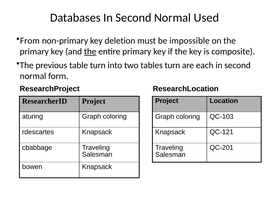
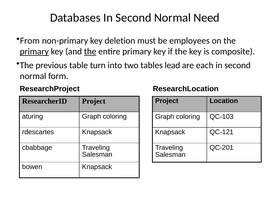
Used: Used -> Need (207, 18)
impossible: impossible -> employees (190, 41)
primary underline: none -> present (34, 51)
tables turn: turn -> lead (172, 65)
